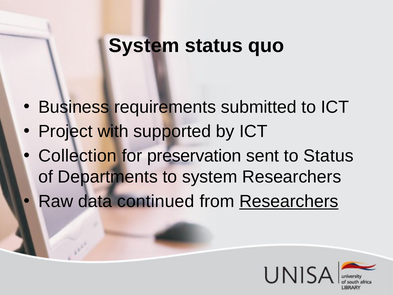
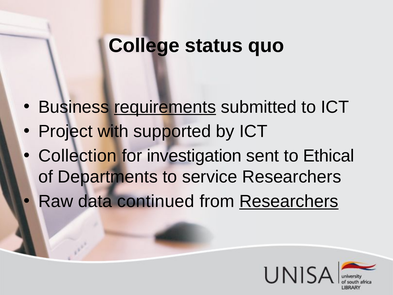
System: System -> College (144, 45)
requirements underline: none -> present (165, 107)
preservation: preservation -> investigation (194, 156)
to Status: Status -> Ethical (329, 156)
to system: system -> service (210, 177)
